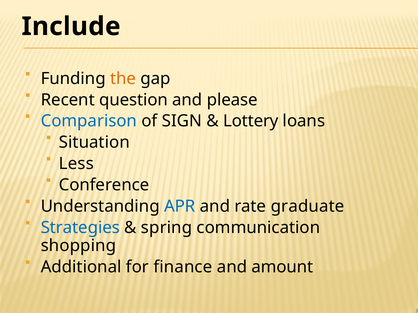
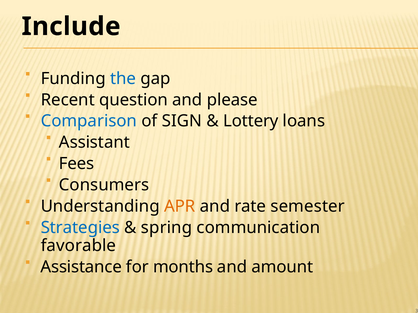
the colour: orange -> blue (123, 79)
Situation: Situation -> Assistant (94, 143)
Less: Less -> Fees (77, 164)
Conference: Conference -> Consumers (104, 185)
APR colour: blue -> orange (180, 207)
graduate: graduate -> semester (308, 207)
shopping: shopping -> favorable (78, 246)
Additional: Additional -> Assistance (81, 267)
finance: finance -> months (183, 267)
